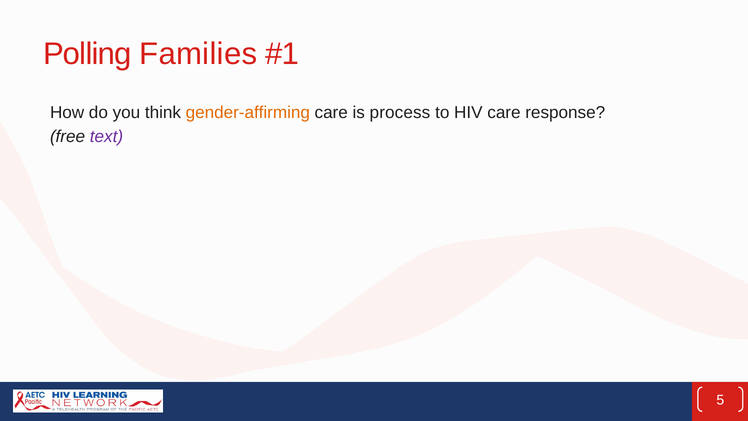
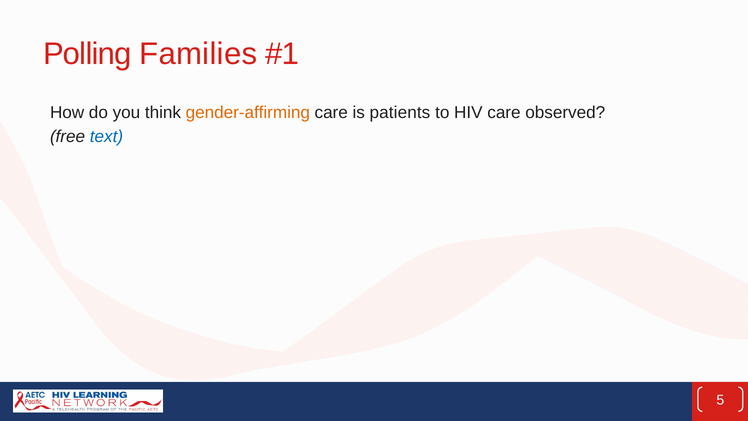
process: process -> patients (400, 112)
response: response -> observed (565, 112)
text colour: purple -> blue (106, 136)
